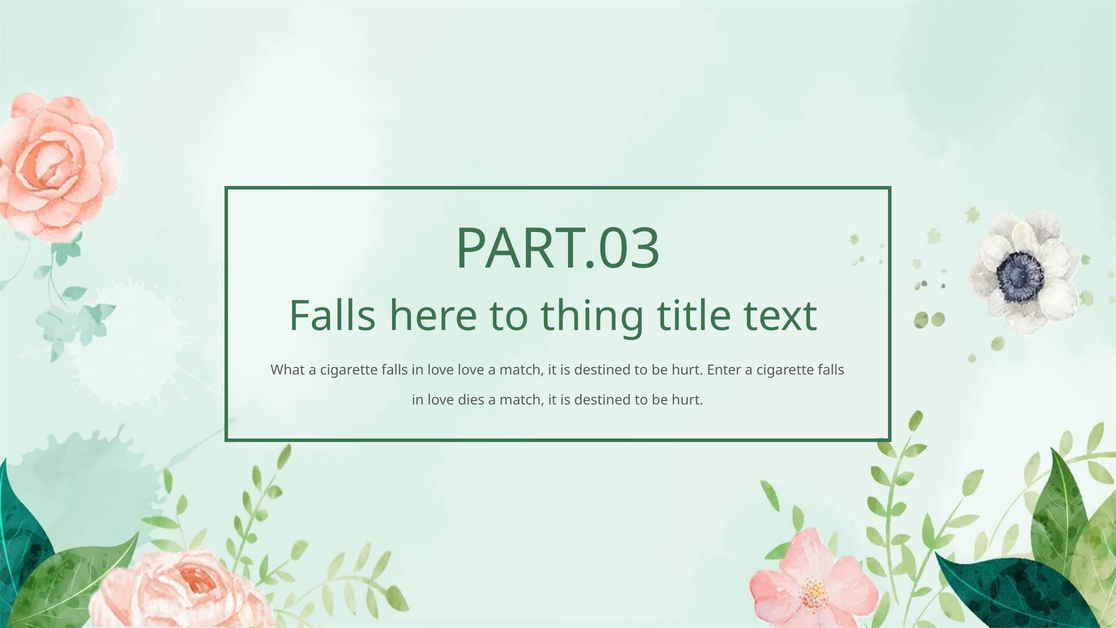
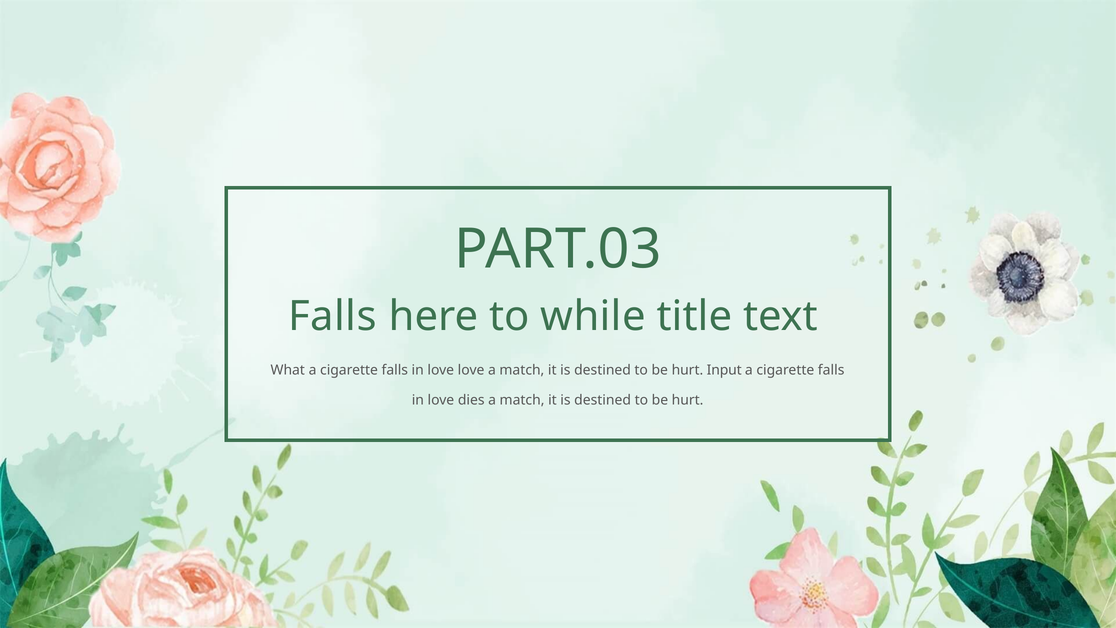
thing: thing -> while (593, 316)
Enter: Enter -> Input (724, 370)
